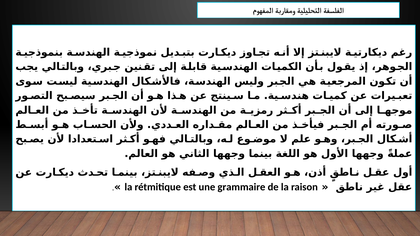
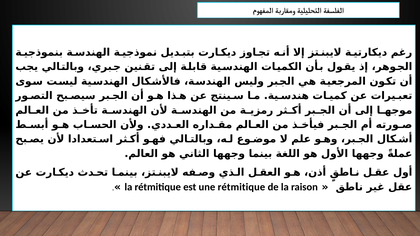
une grammaire: grammaire -> rétmitique (241, 187)
